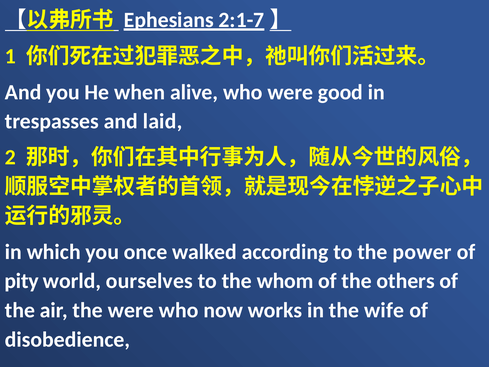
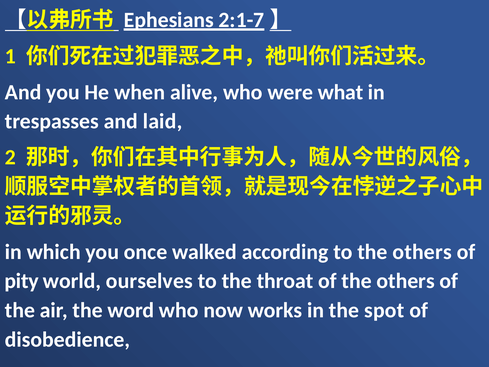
good: good -> what (341, 92)
to the power: power -> others (422, 252)
whom: whom -> throat (285, 281)
the were: were -> word (131, 310)
wife: wife -> spot (384, 310)
